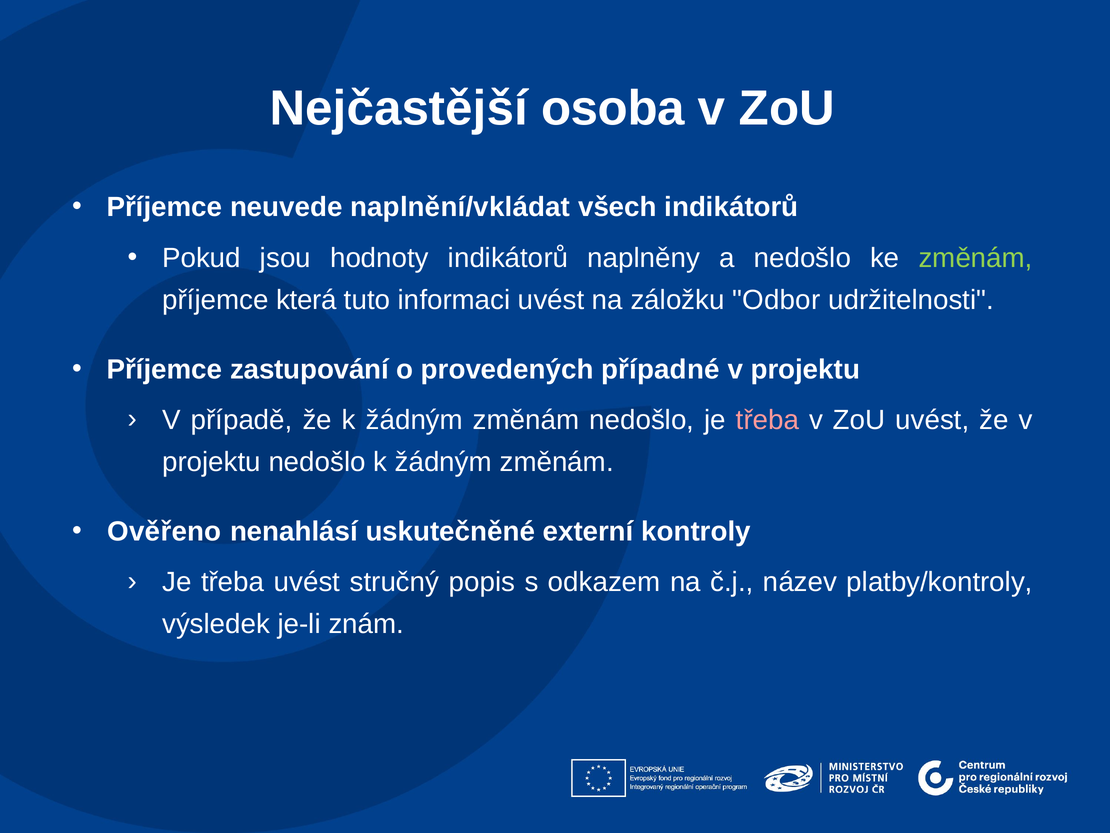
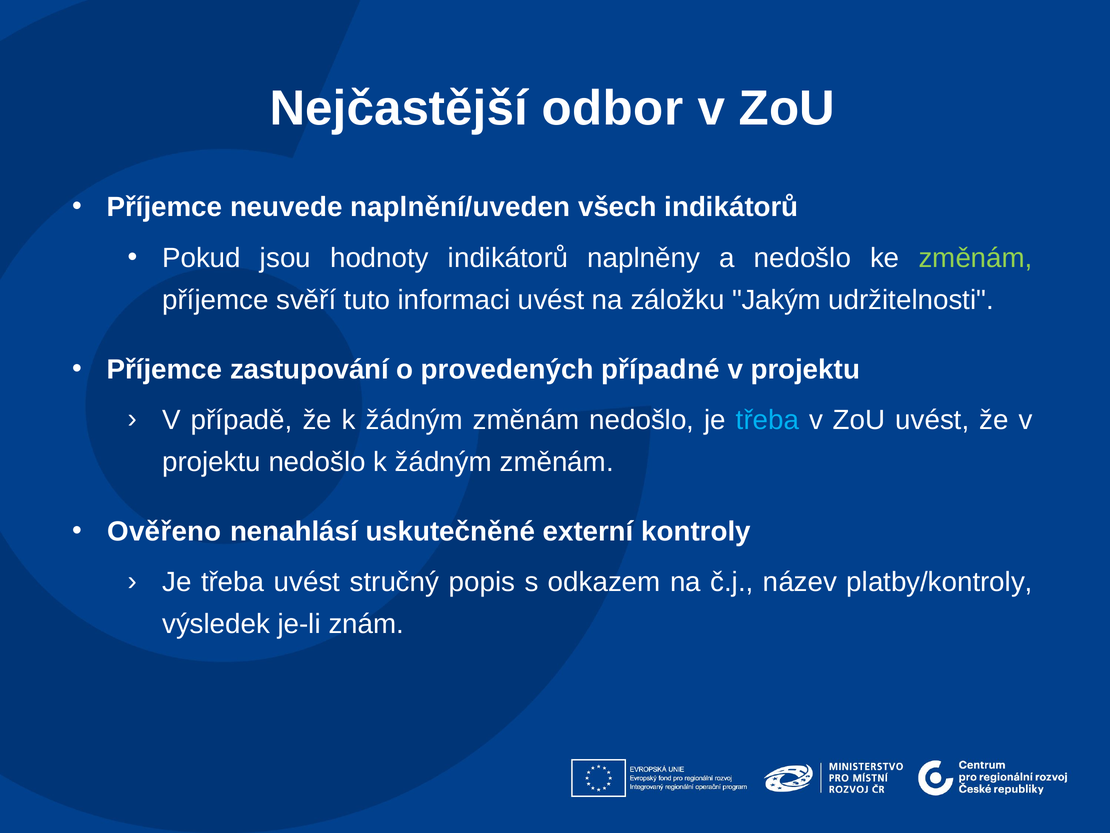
osoba: osoba -> odbor (612, 108)
naplnění/vkládat: naplnění/vkládat -> naplnění/uveden (460, 207)
která: která -> svěří (306, 300)
Odbor: Odbor -> Jakým (777, 300)
třeba colour: pink -> light blue (767, 420)
